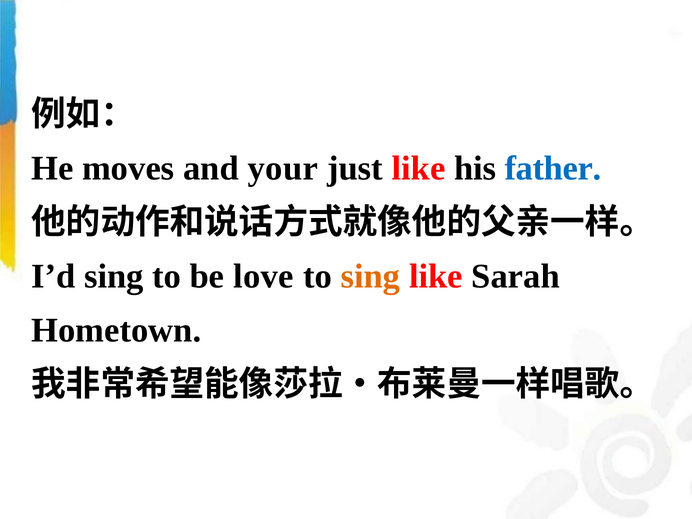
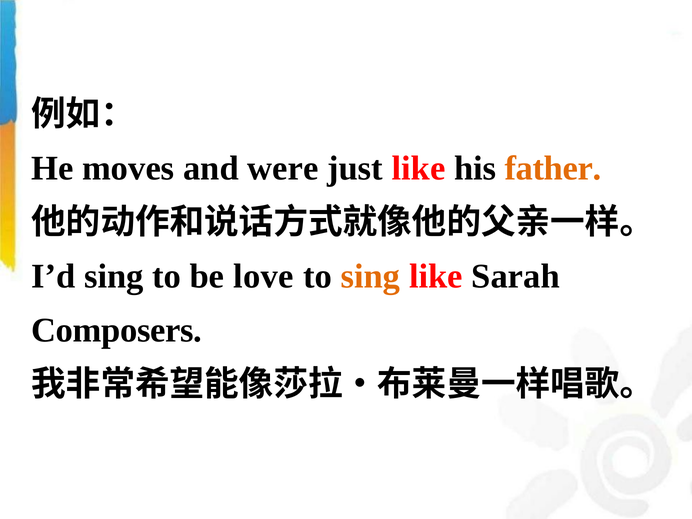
your: your -> were (283, 168)
father colour: blue -> orange (553, 168)
Hometown: Hometown -> Composers (116, 330)
